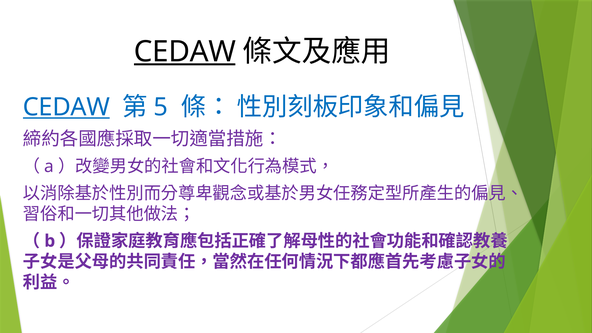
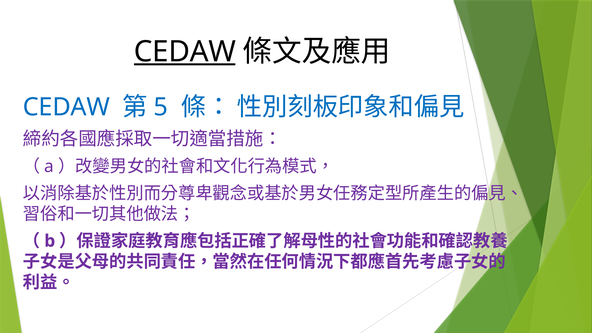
CEDAW underline: present -> none (66, 107)
